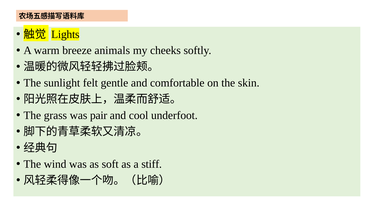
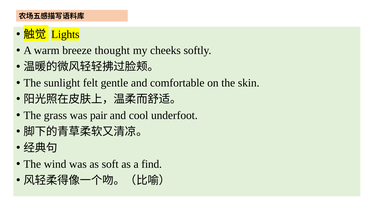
animals: animals -> thought (112, 50)
stiff: stiff -> find (152, 164)
